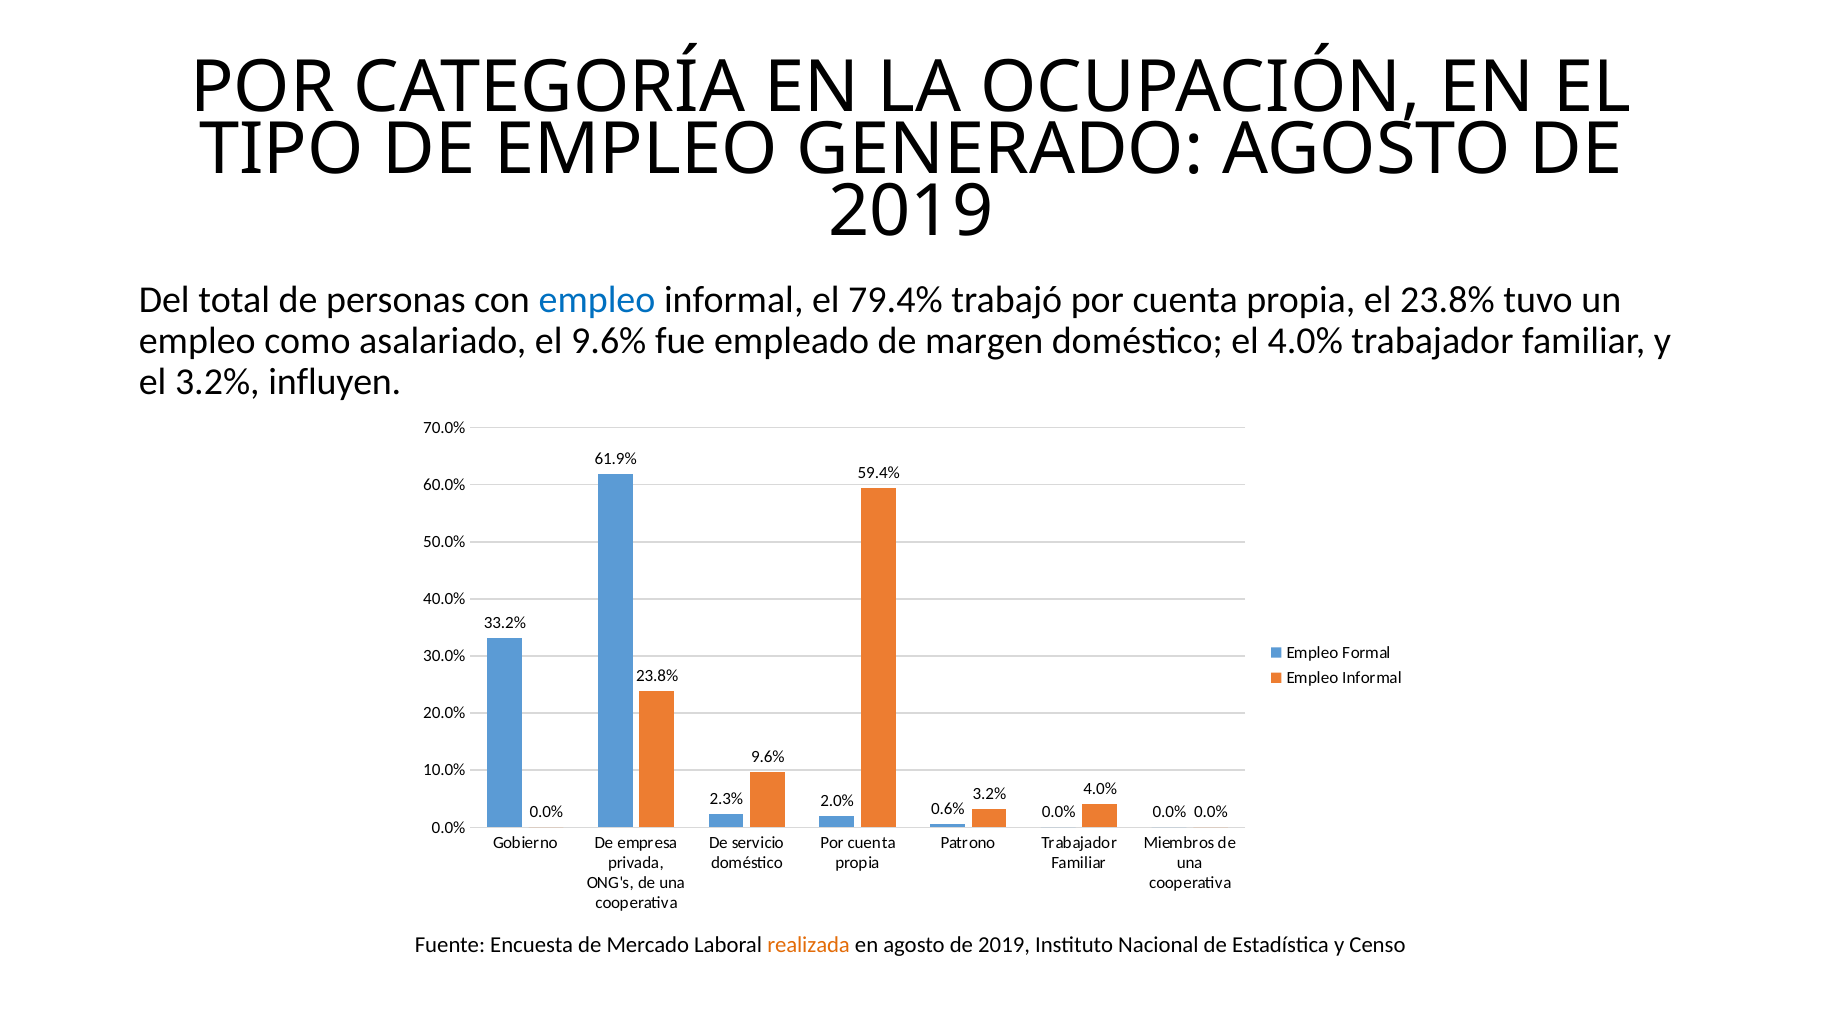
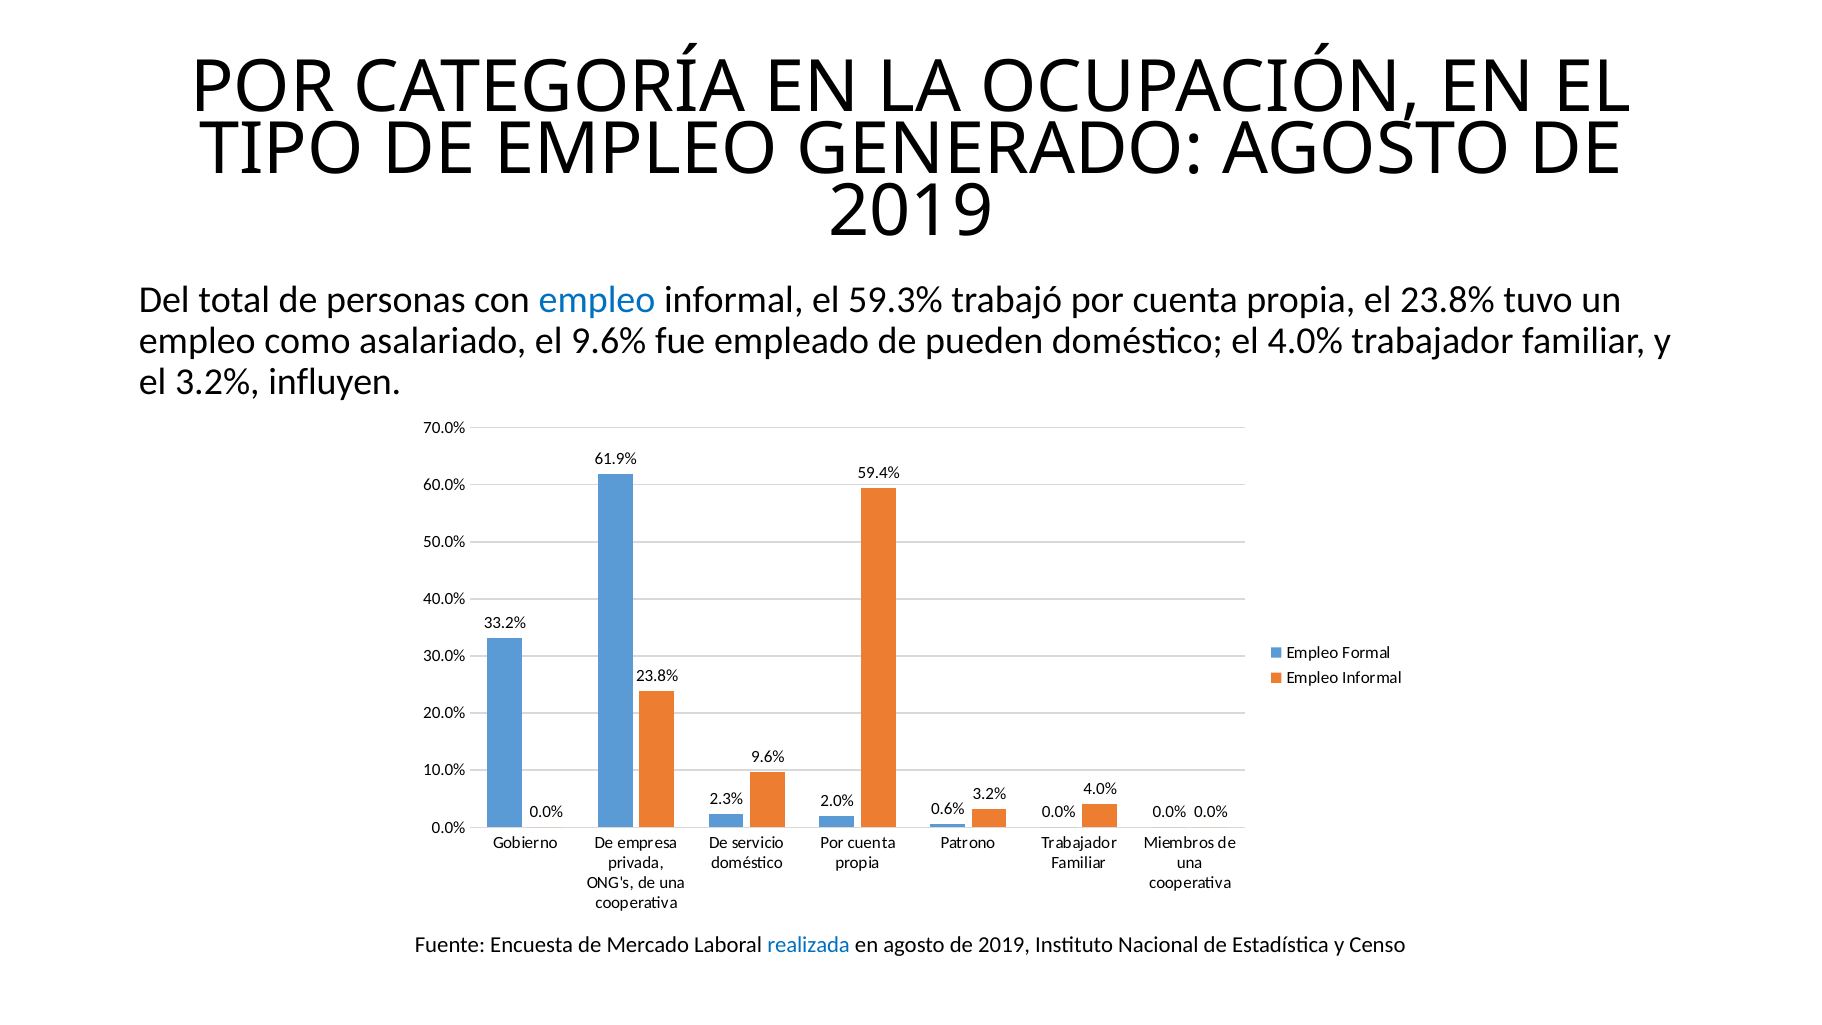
79.4%: 79.4% -> 59.3% (895, 300)
margen: margen -> pueden (984, 341)
realizada colour: orange -> blue (809, 944)
